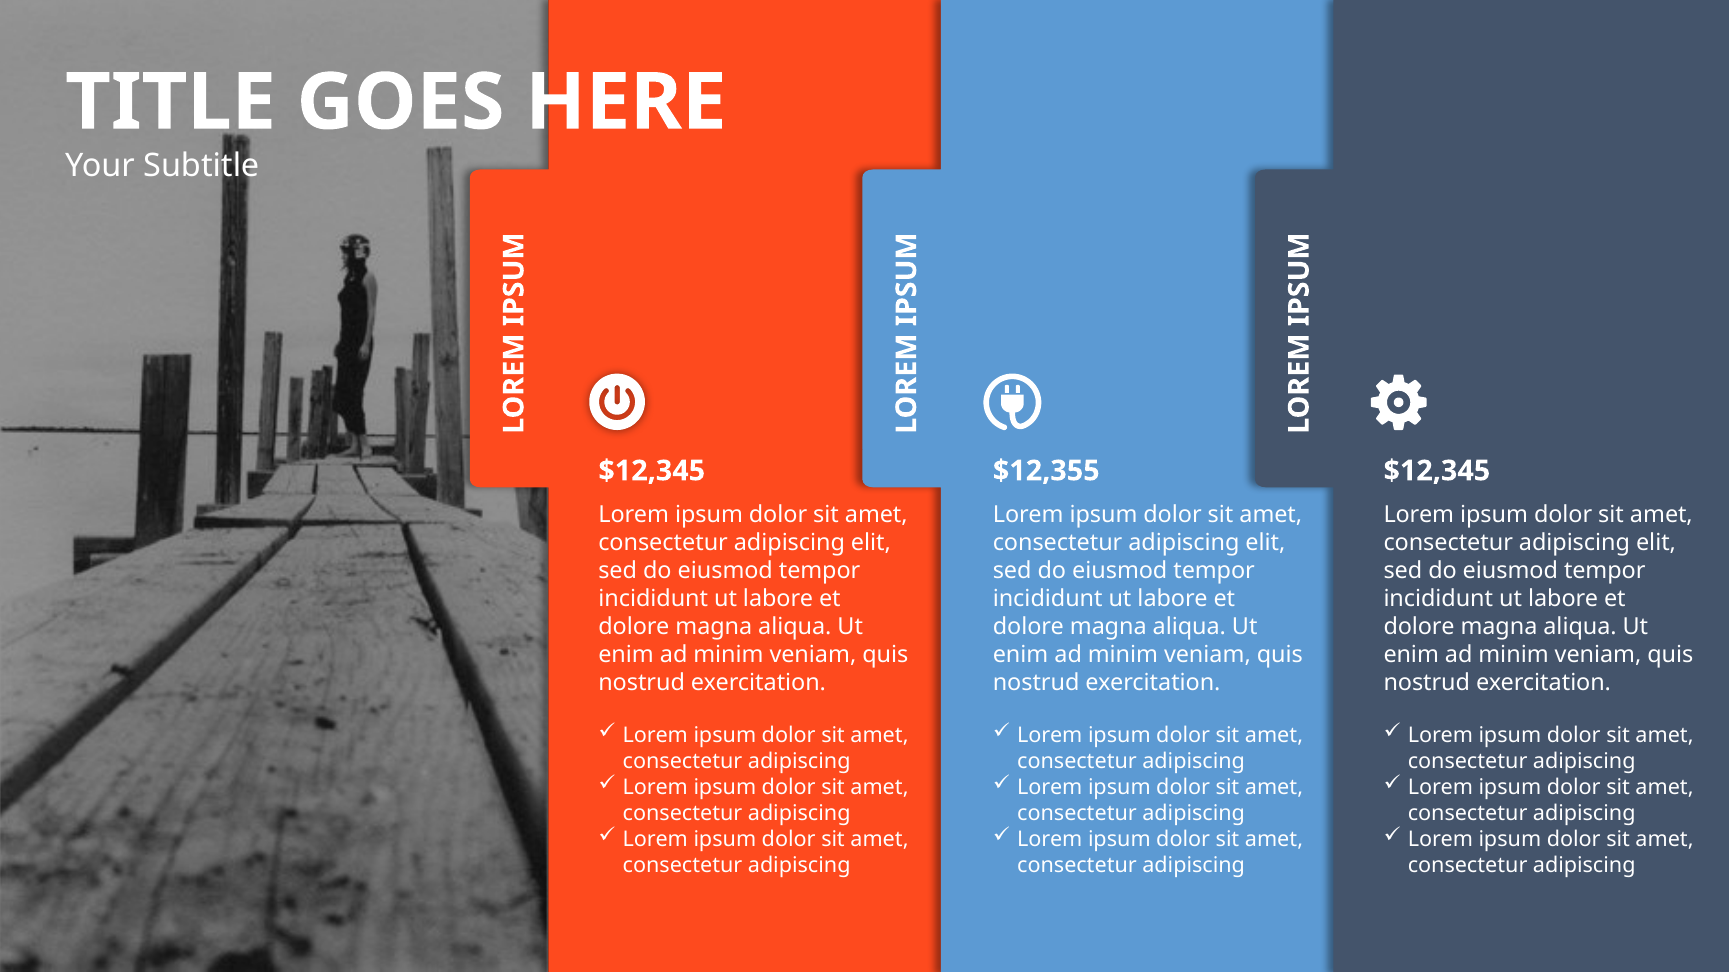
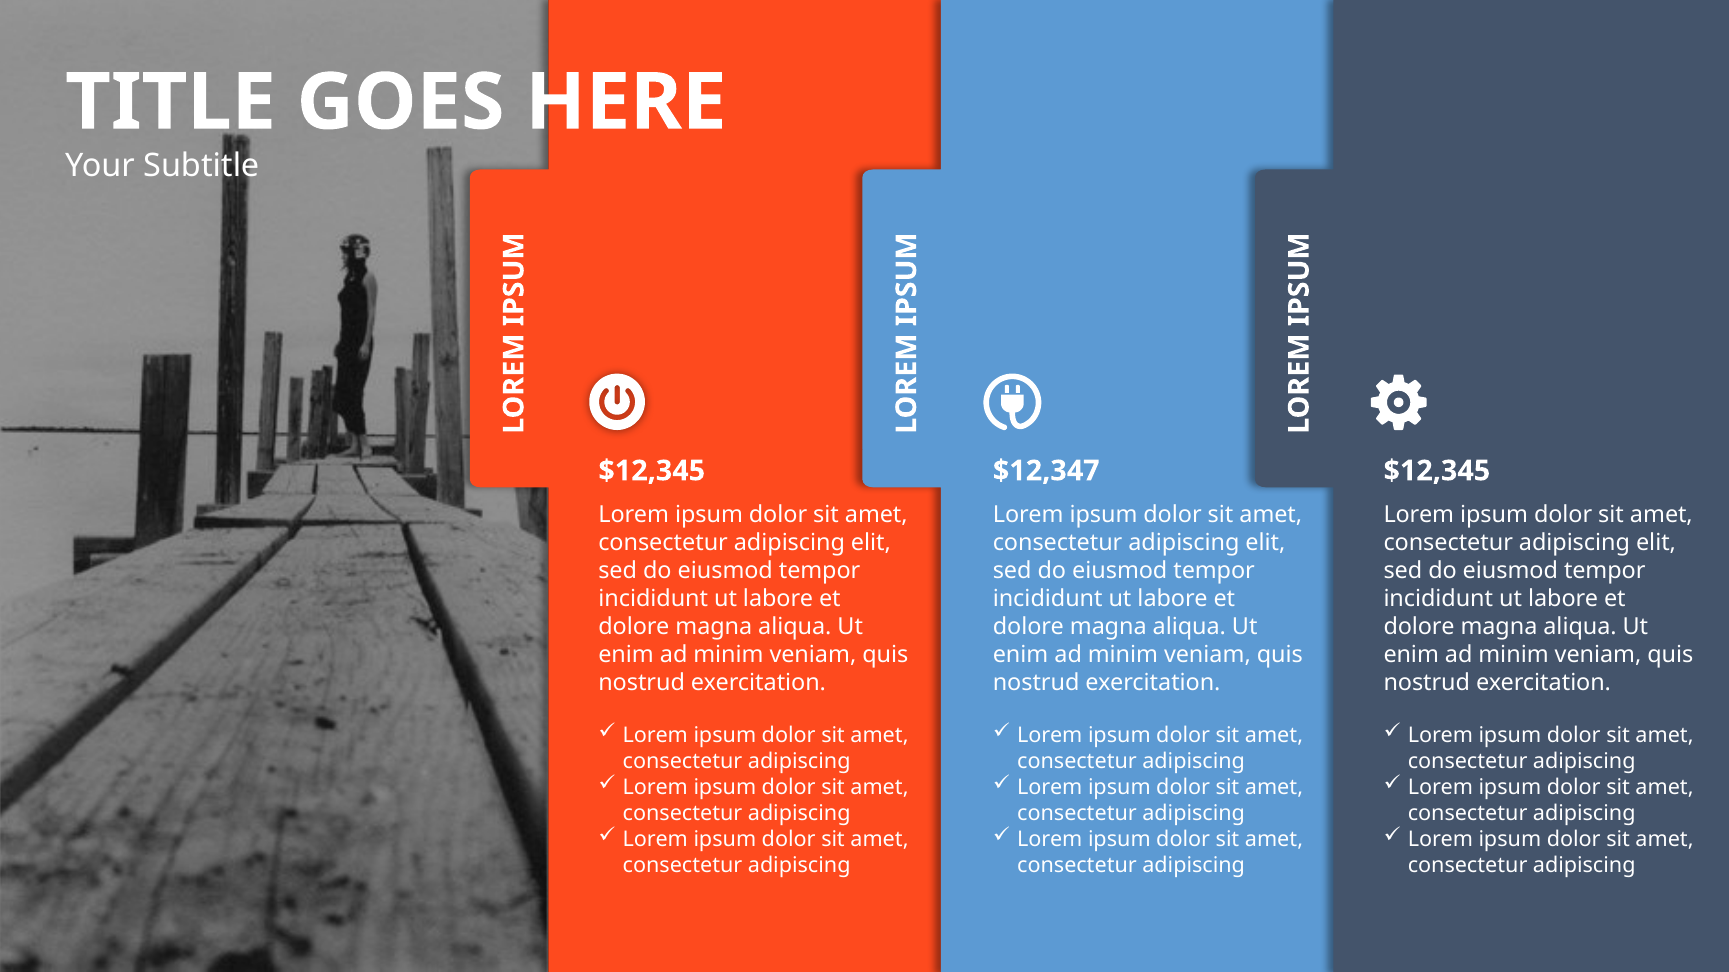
$12,355: $12,355 -> $12,347 (1046, 471)
